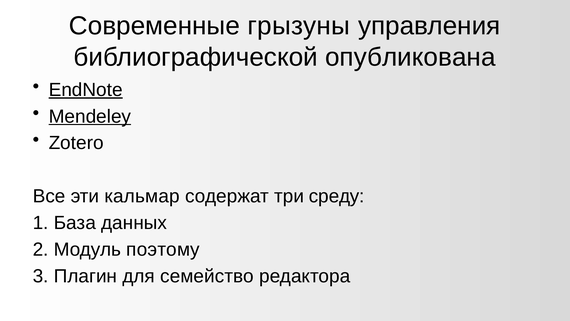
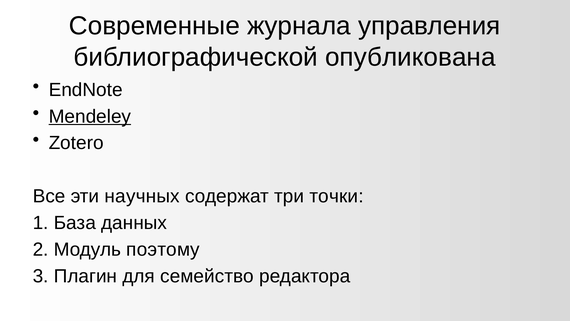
грызуны: грызуны -> журнала (299, 26)
EndNote underline: present -> none (86, 90)
кальмар: кальмар -> научных (142, 196)
среду: среду -> точки (337, 196)
